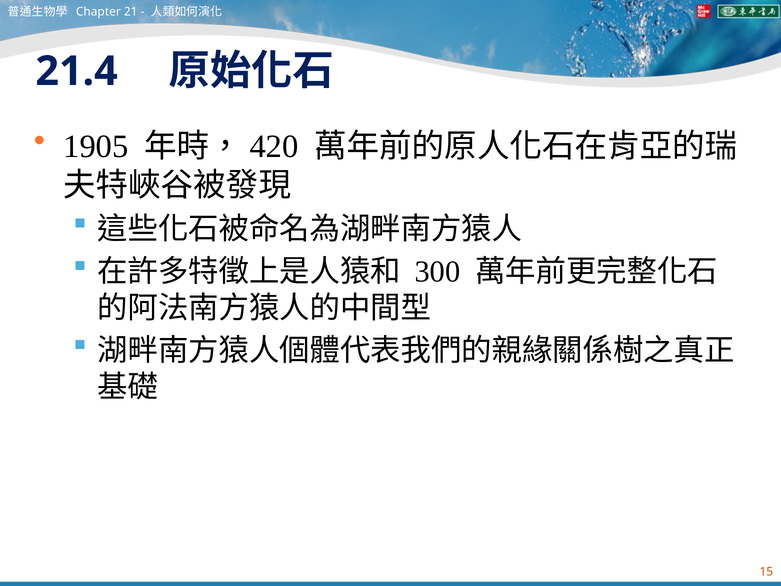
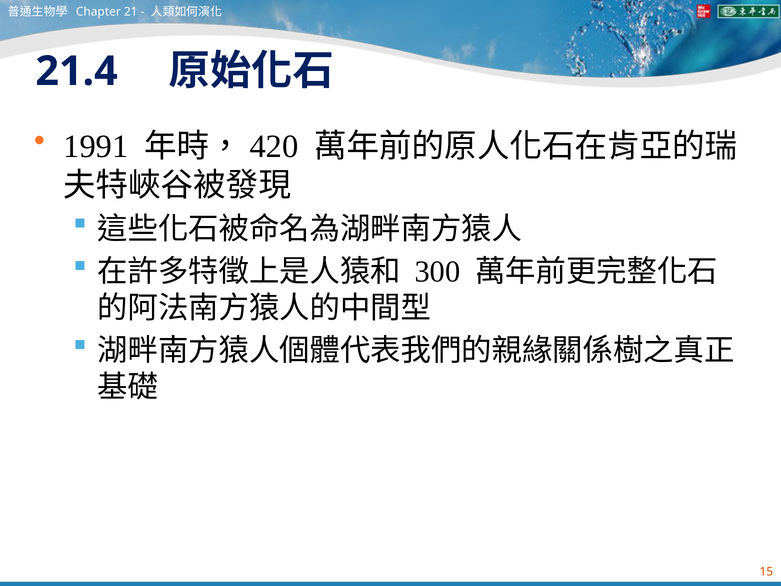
1905: 1905 -> 1991 (96, 146)
